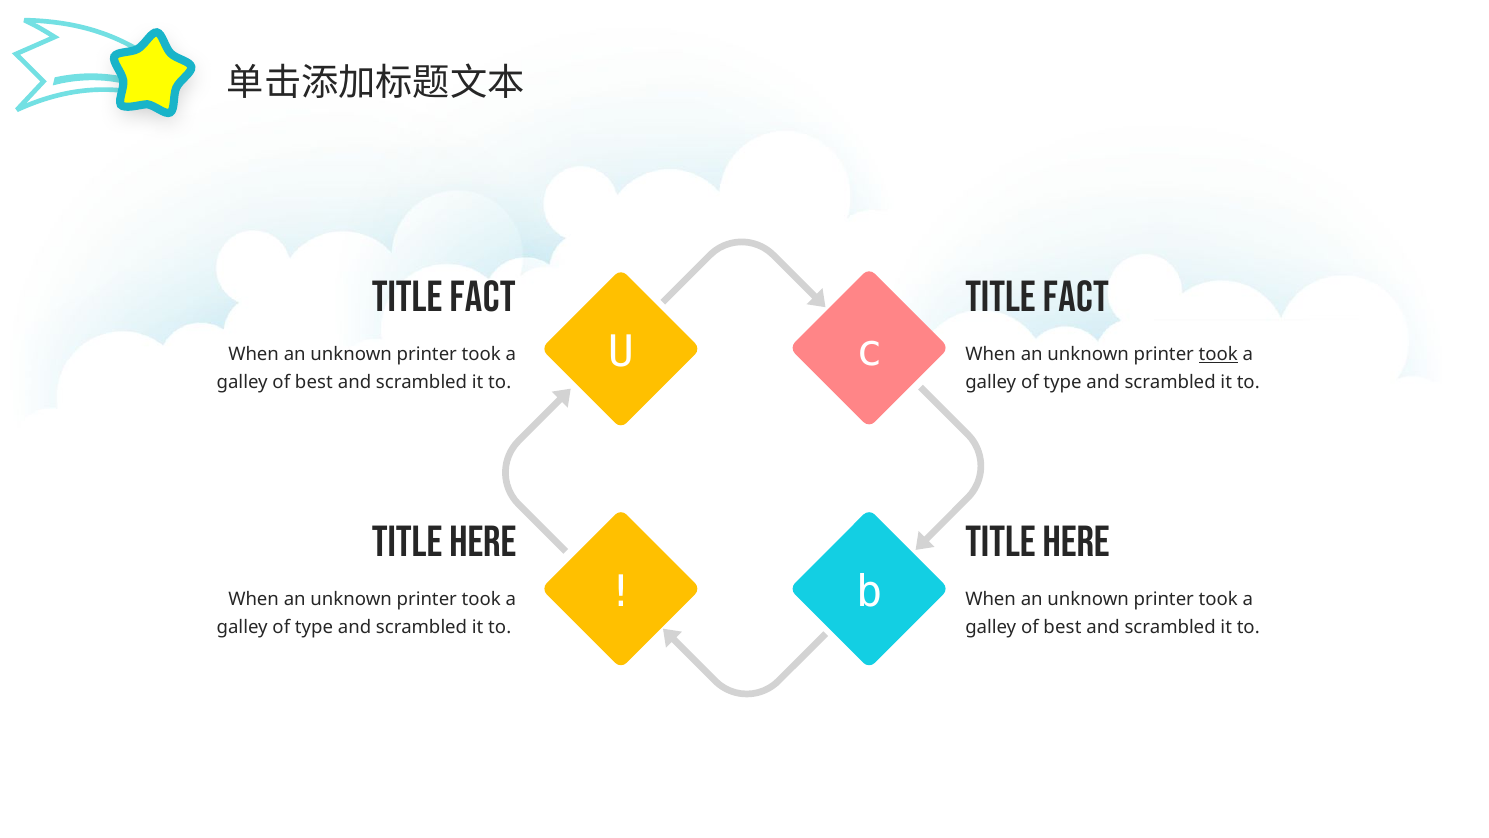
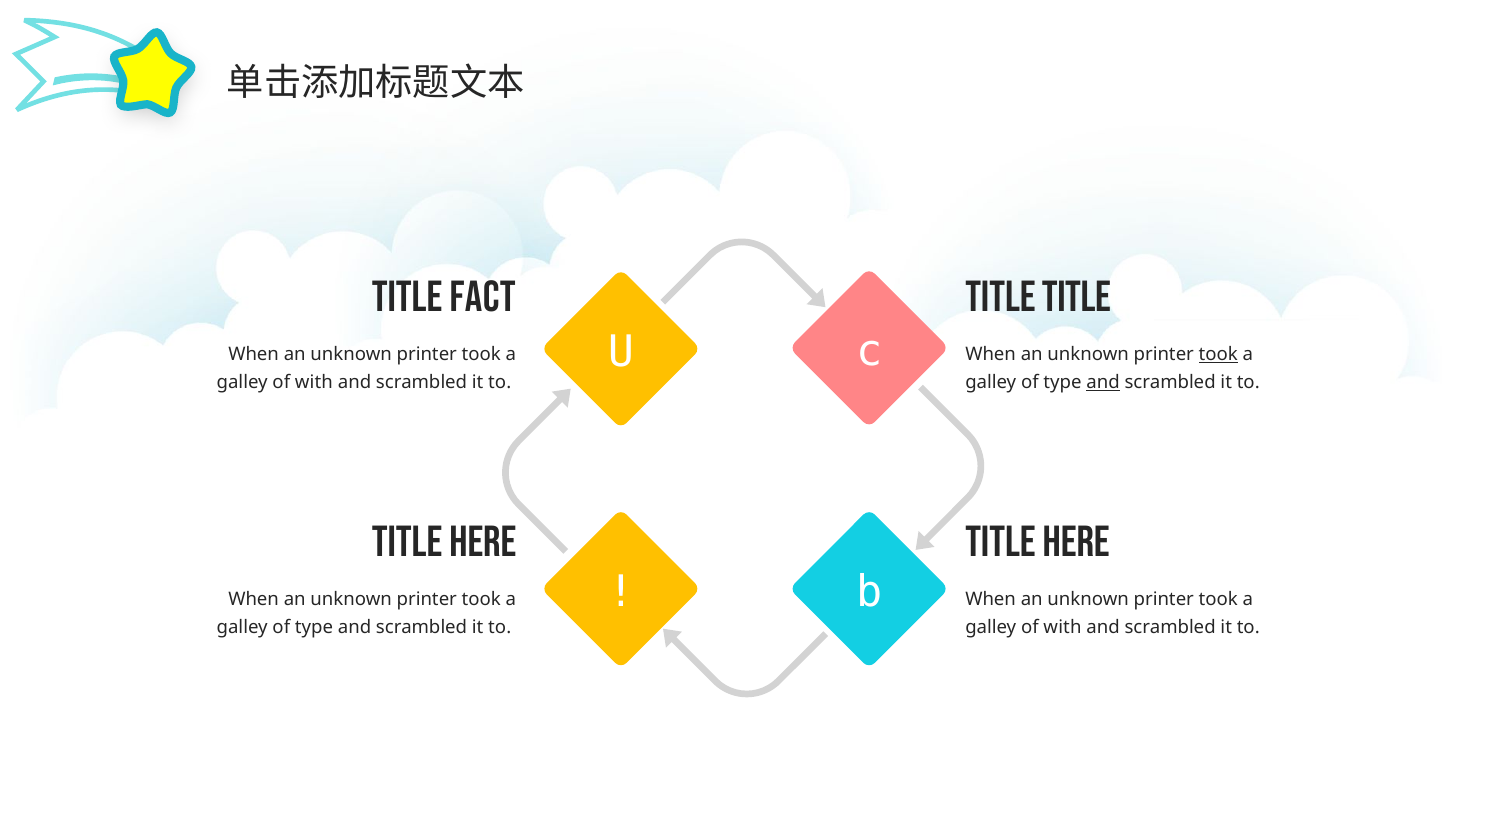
Fact: Fact -> Title (1076, 297)
best: best -> with (314, 382)
and underline: none -> present (1103, 382)
best: best -> with (1063, 627)
